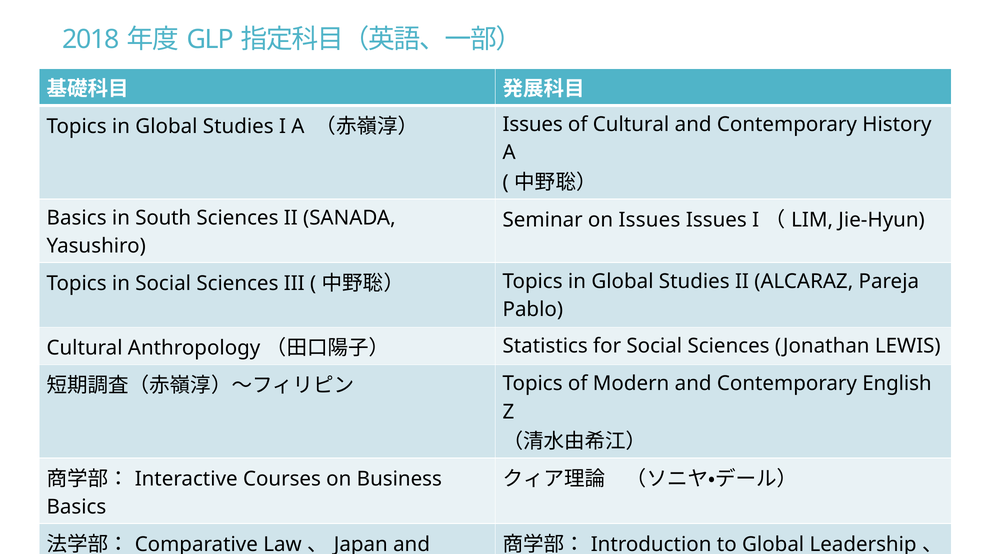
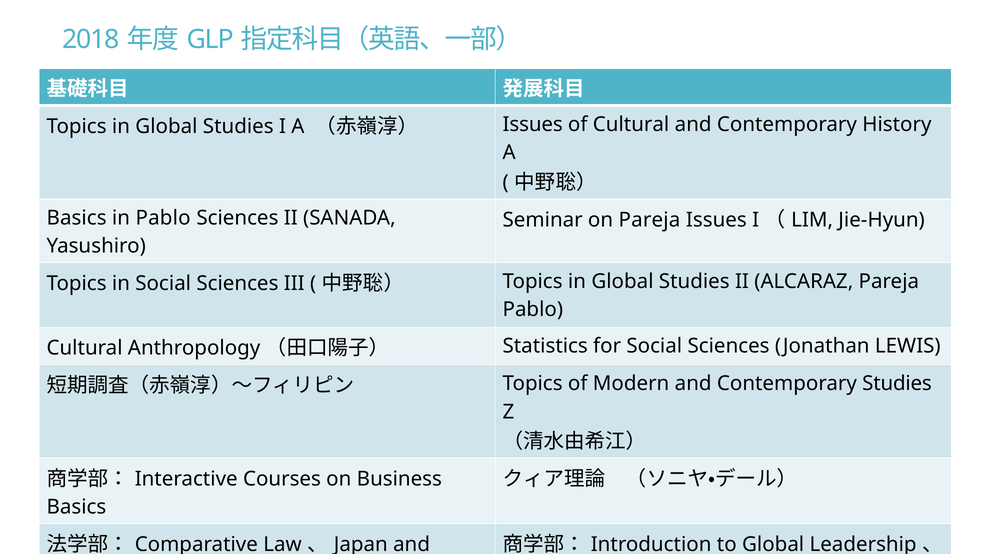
in South: South -> Pablo (163, 218)
on Issues: Issues -> Pareja (649, 220)
Contemporary English: English -> Studies (897, 384)
